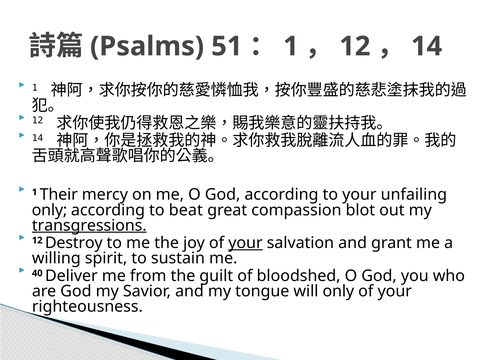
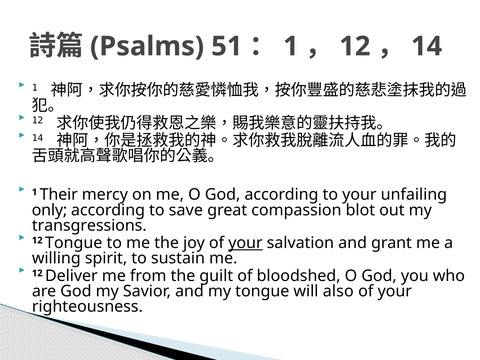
beat: beat -> save (186, 210)
transgressions underline: present -> none (89, 225)
12 Destroy: Destroy -> Tongue (74, 243)
40: 40 -> 12 (37, 273)
will only: only -> also (338, 291)
